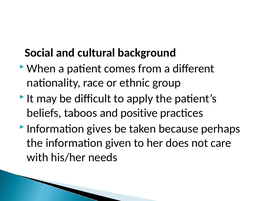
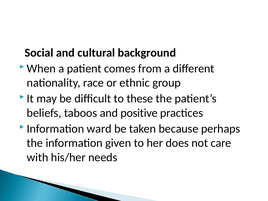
apply: apply -> these (140, 99)
gives: gives -> ward (99, 129)
